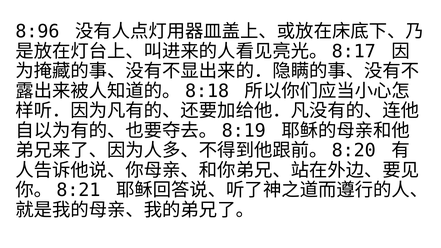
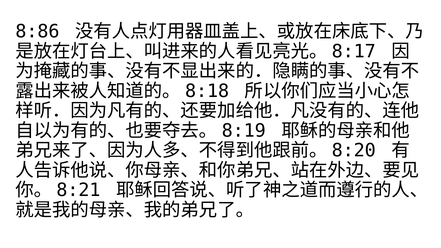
8:96: 8:96 -> 8:86 (38, 31)
